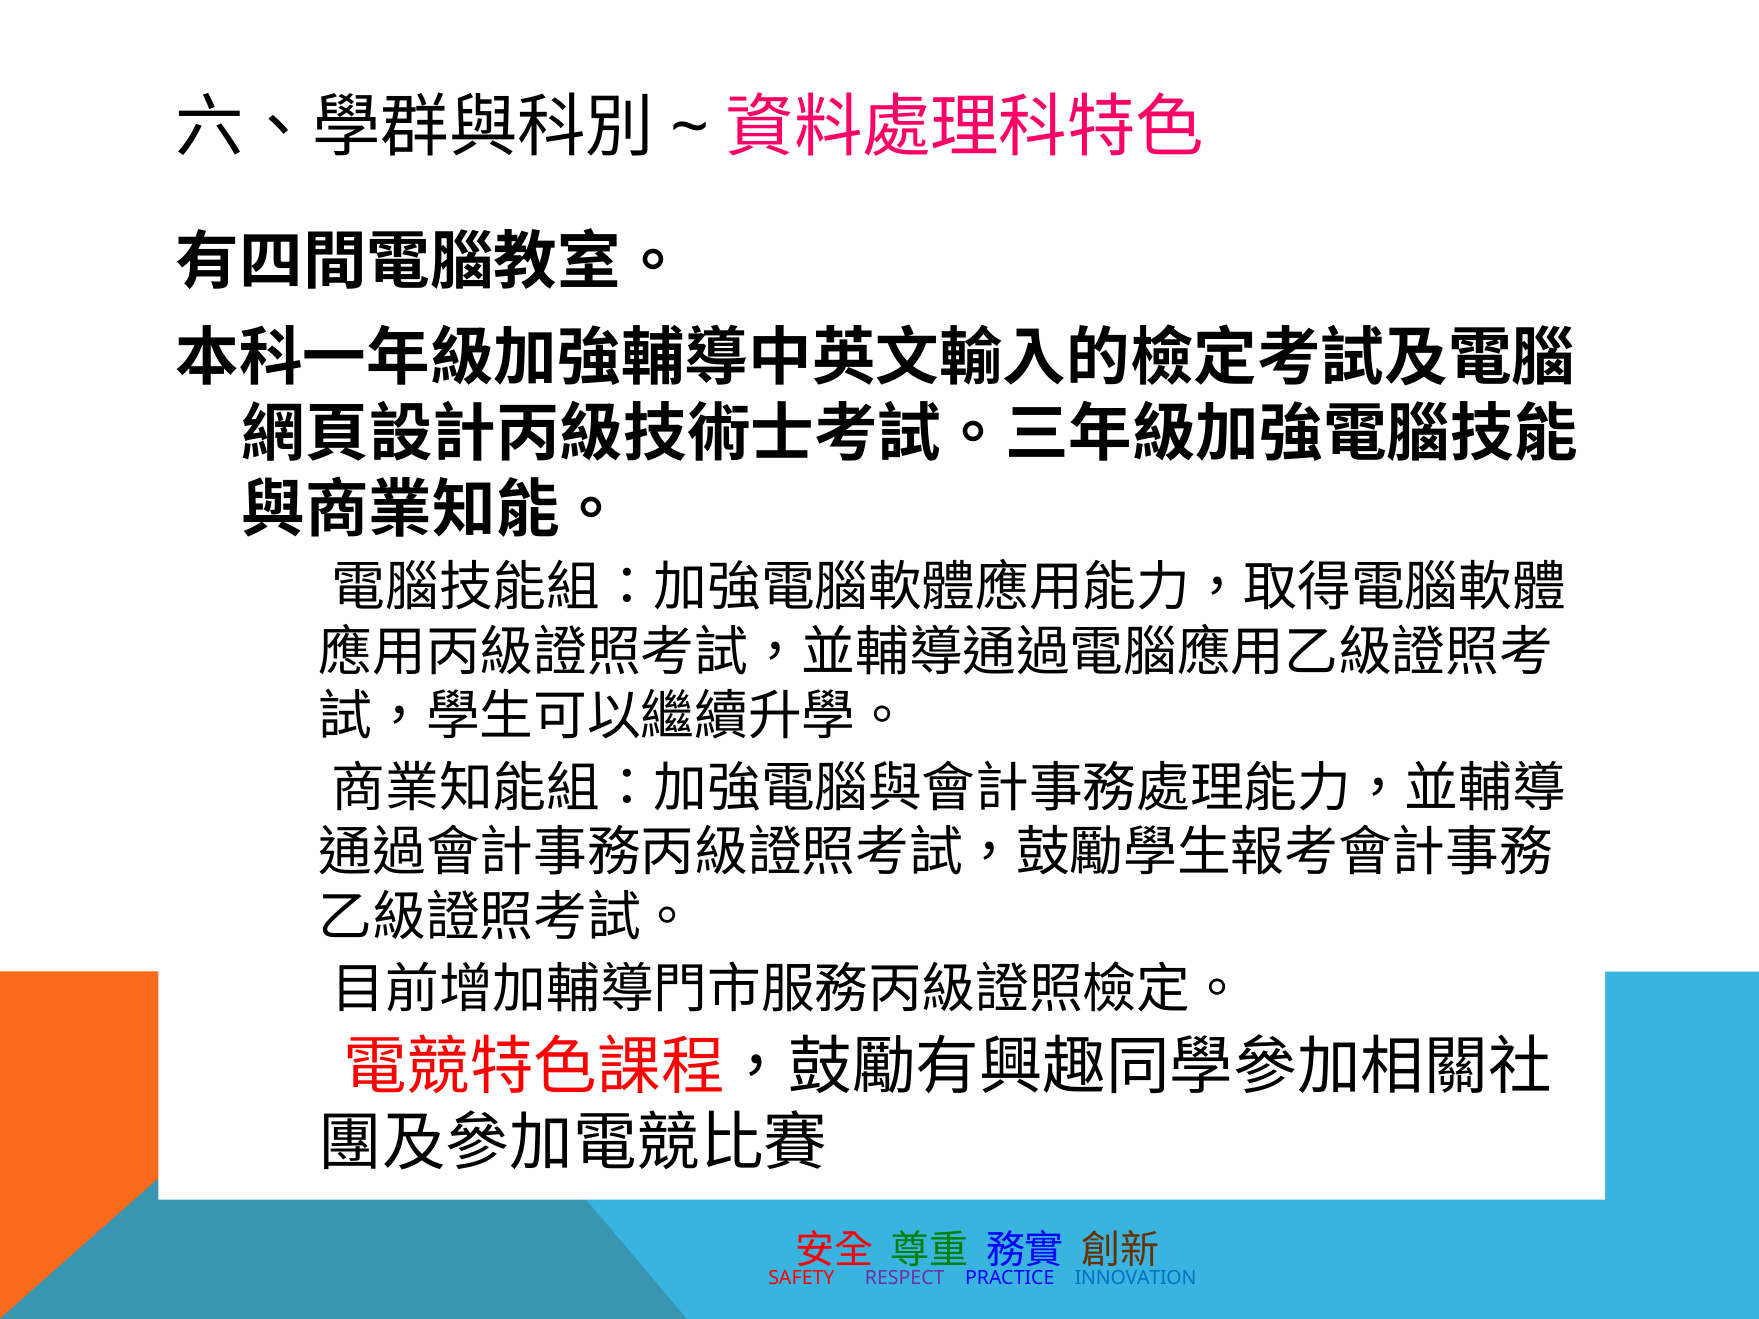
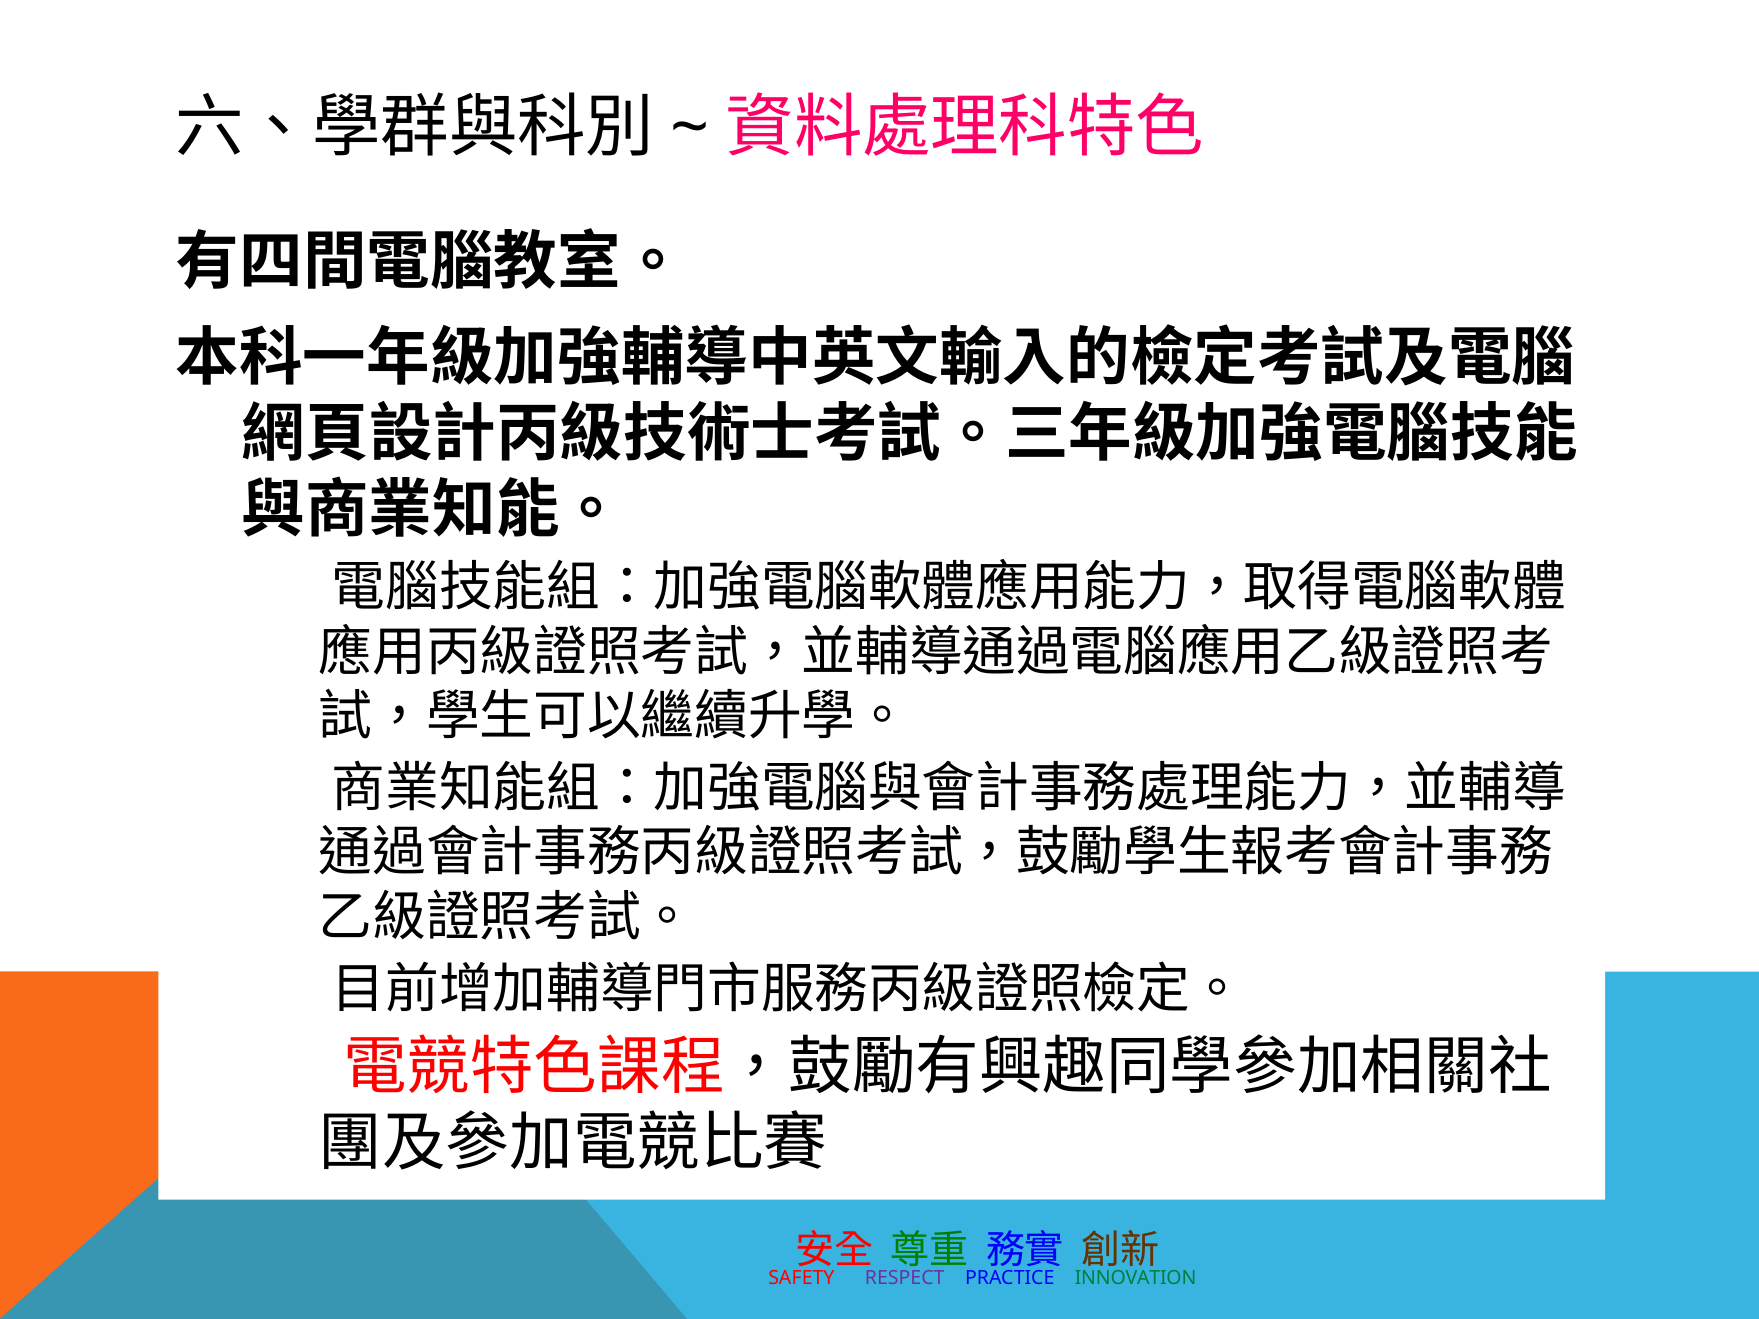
INNOVATION colour: blue -> green (1136, 1278)
